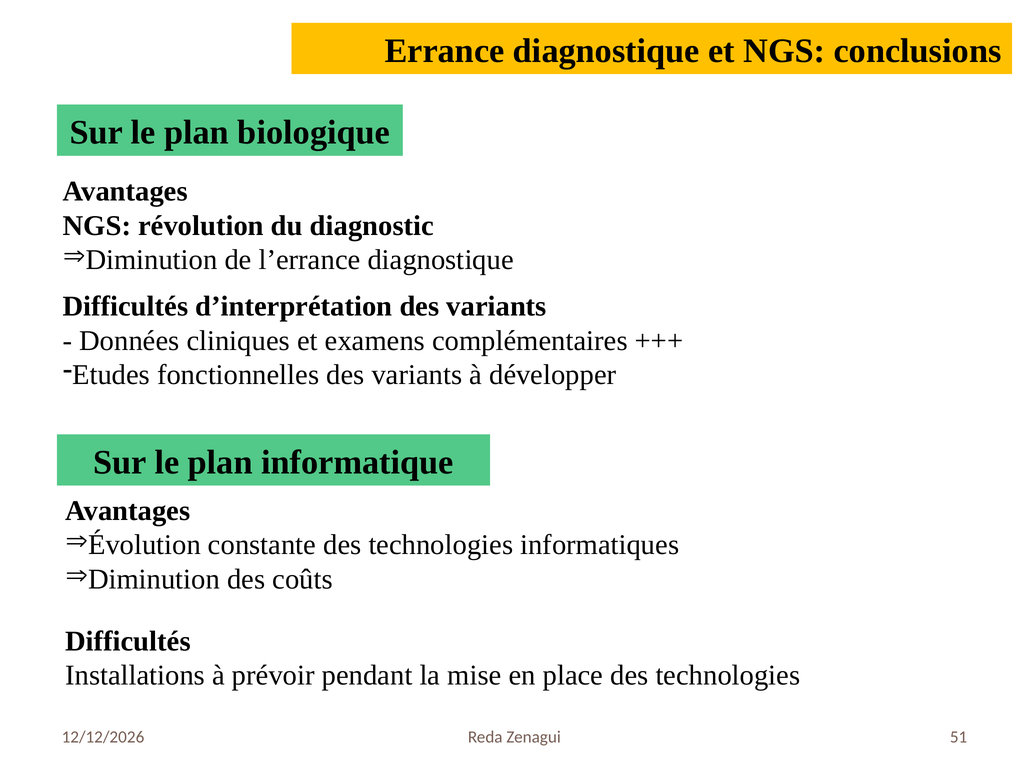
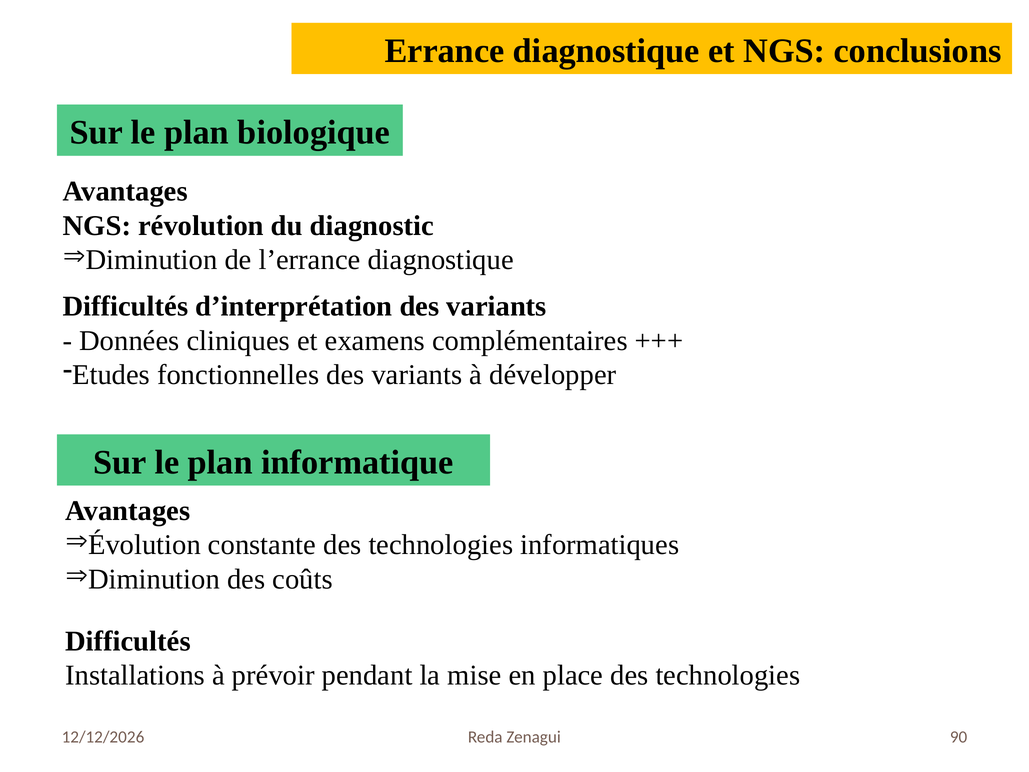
51: 51 -> 90 (959, 737)
